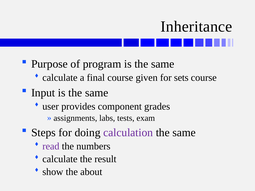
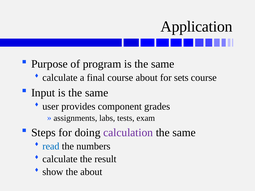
Inheritance: Inheritance -> Application (197, 27)
course given: given -> about (147, 78)
read colour: purple -> blue (51, 146)
